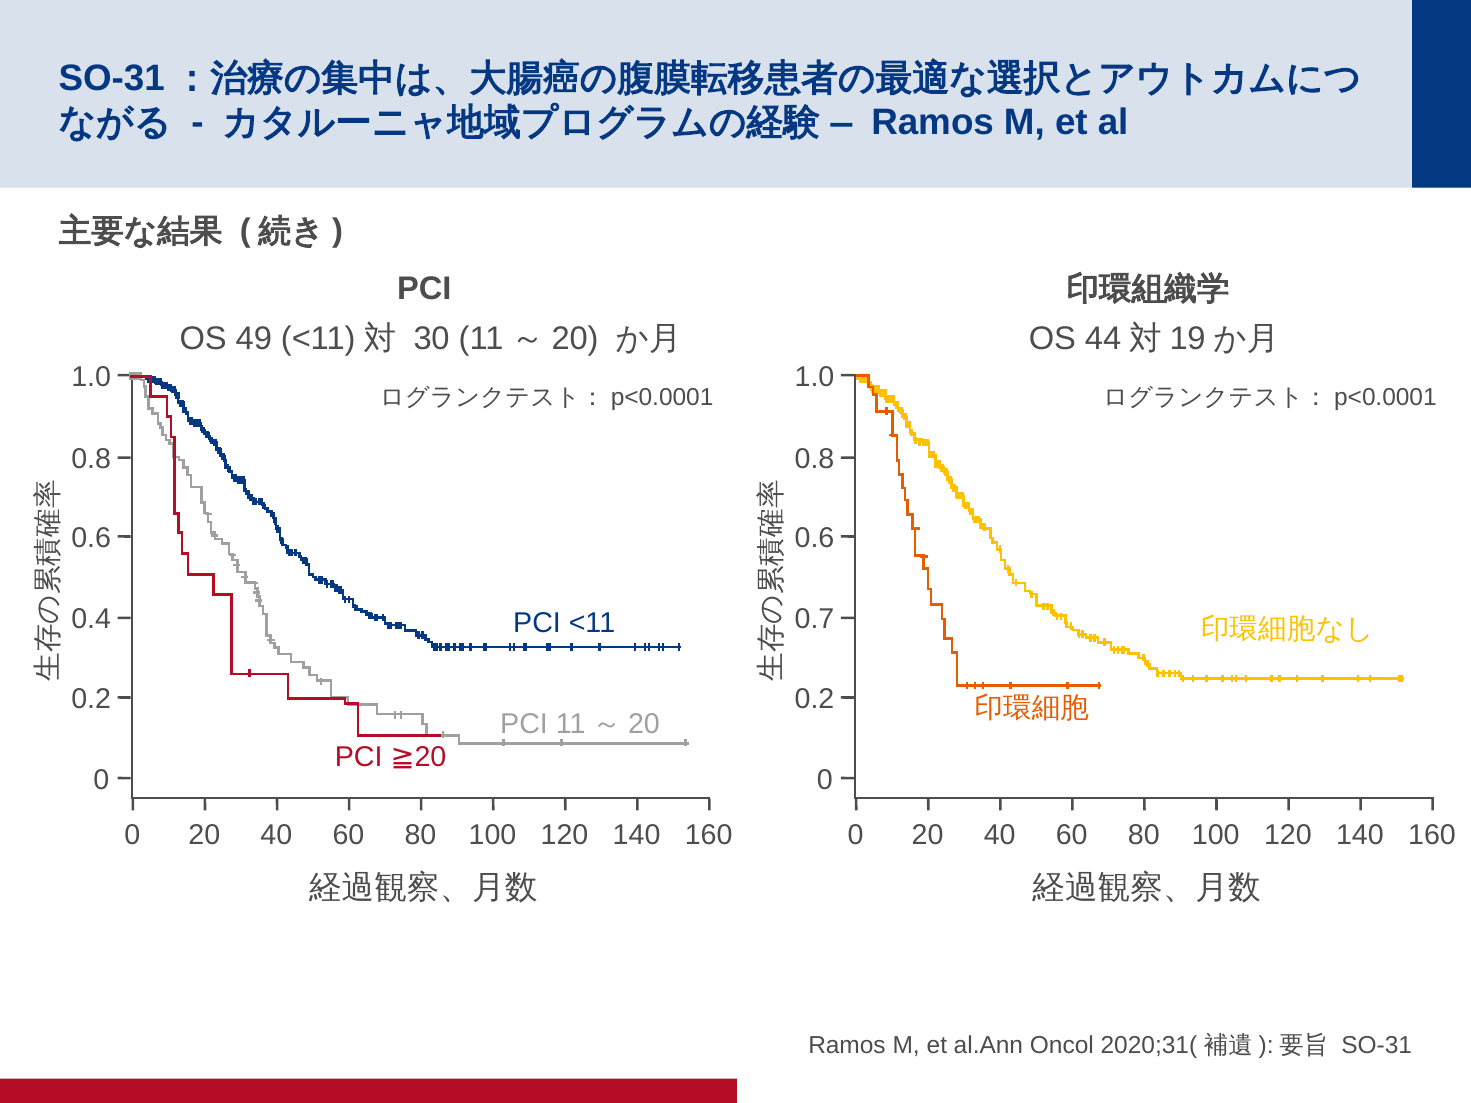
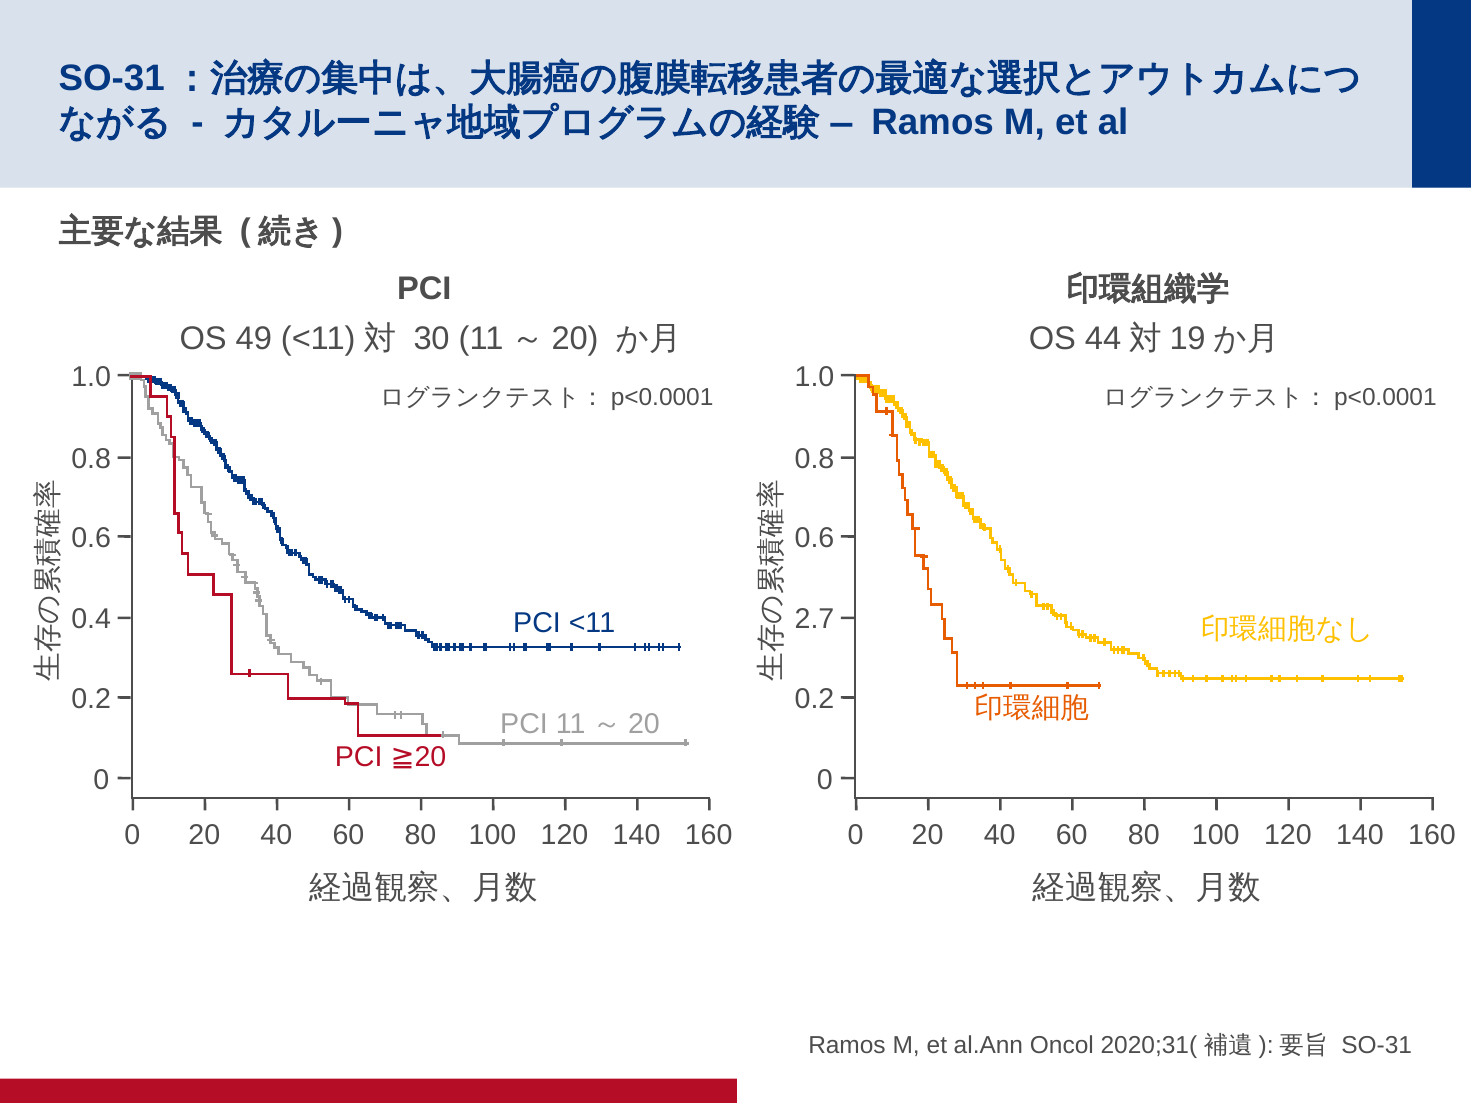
0.7: 0.7 -> 2.7 (814, 620)
